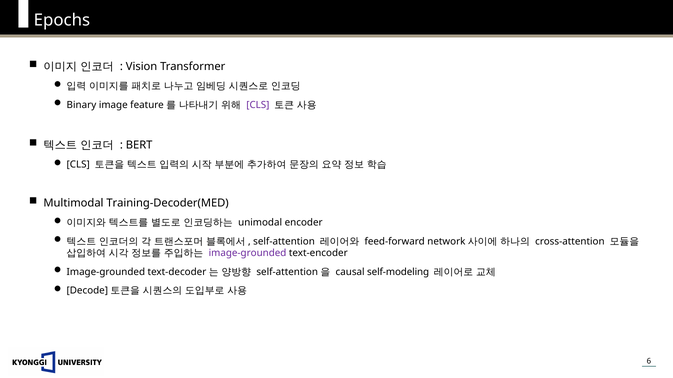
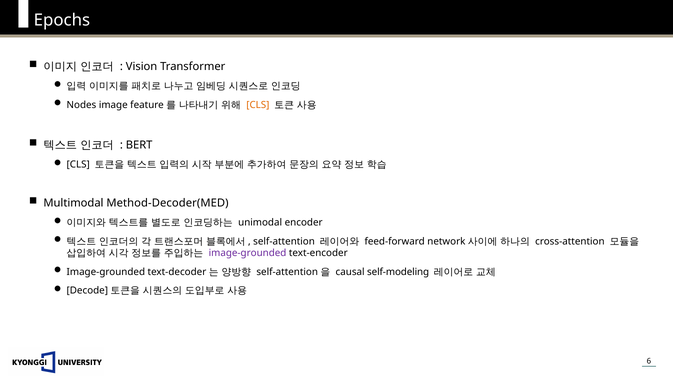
Binary: Binary -> Nodes (81, 105)
CLS colour: purple -> orange (258, 105)
Training-Decoder(MED: Training-Decoder(MED -> Method-Decoder(MED (167, 203)
